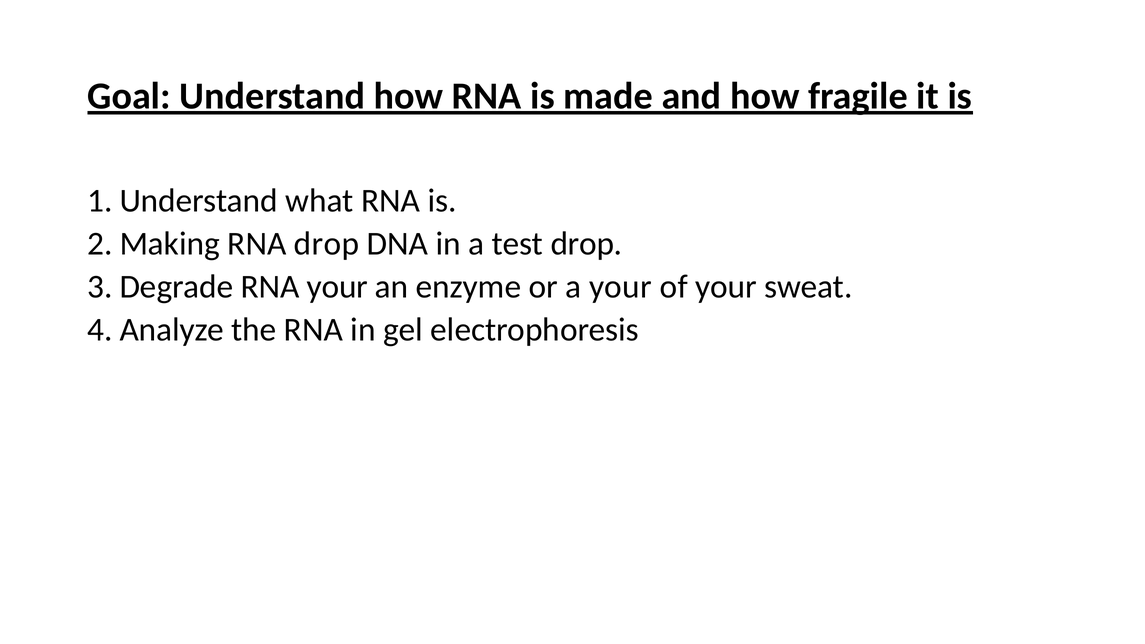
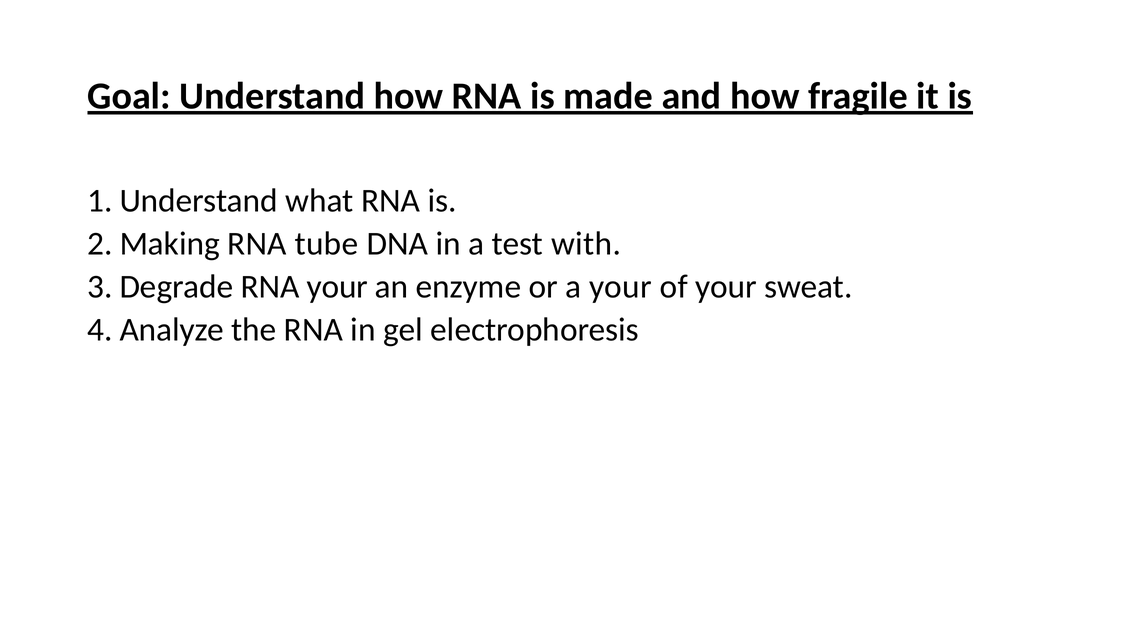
RNA drop: drop -> tube (326, 244)
test drop: drop -> with (586, 244)
